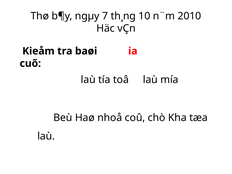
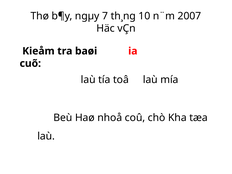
2010: 2010 -> 2007 (189, 16)
